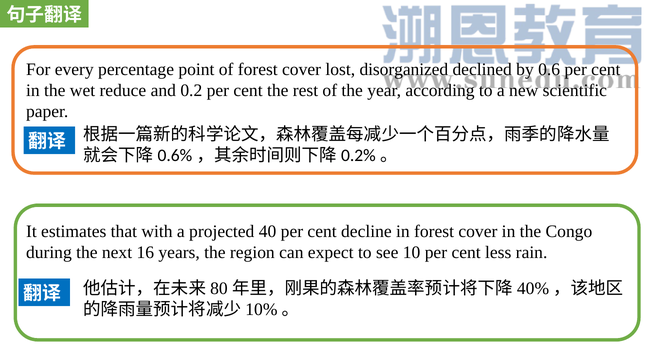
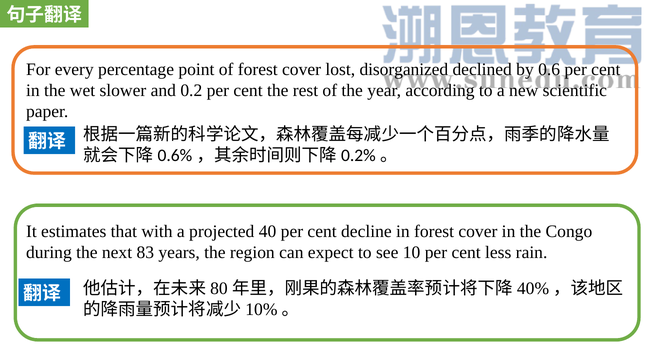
reduce: reduce -> slower (123, 90)
16: 16 -> 83 (145, 252)
